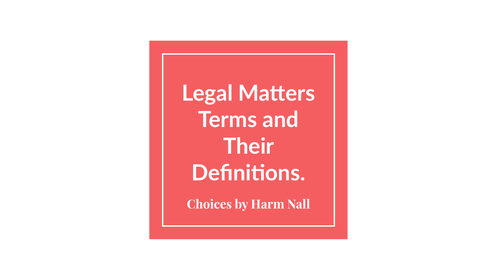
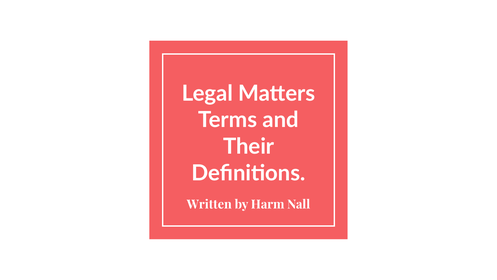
Choices: Choices -> Written (209, 204)
